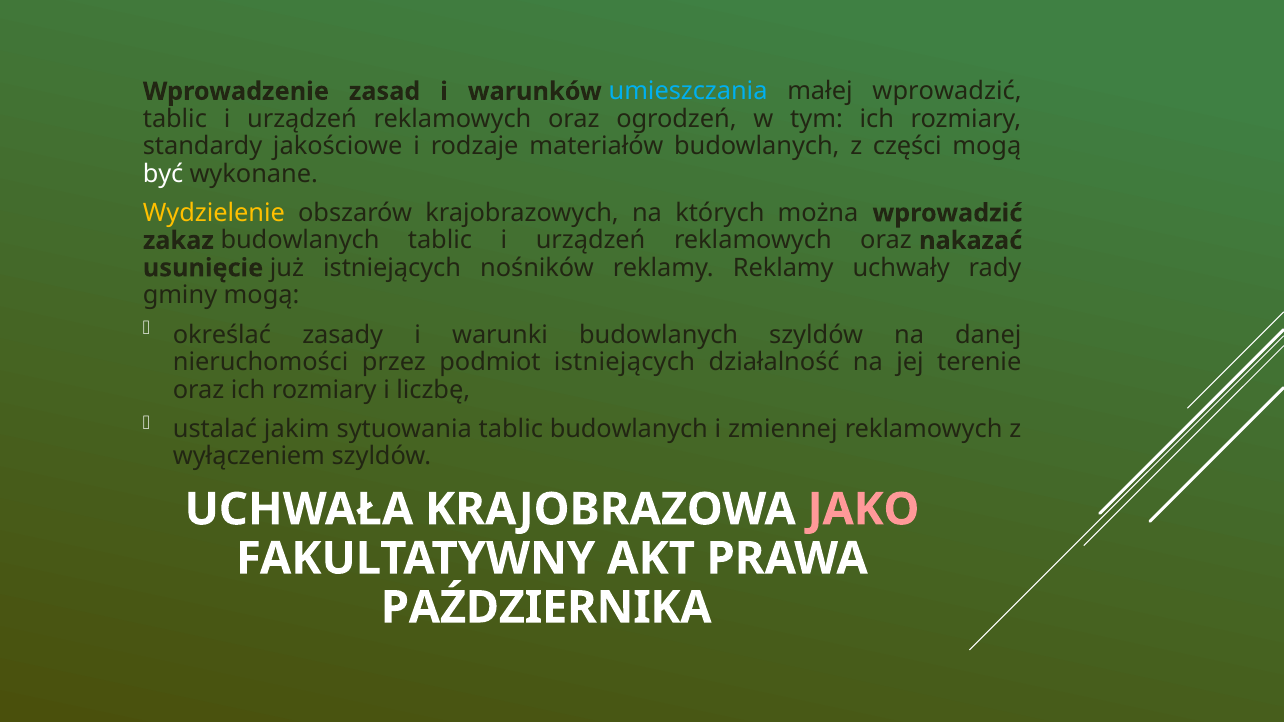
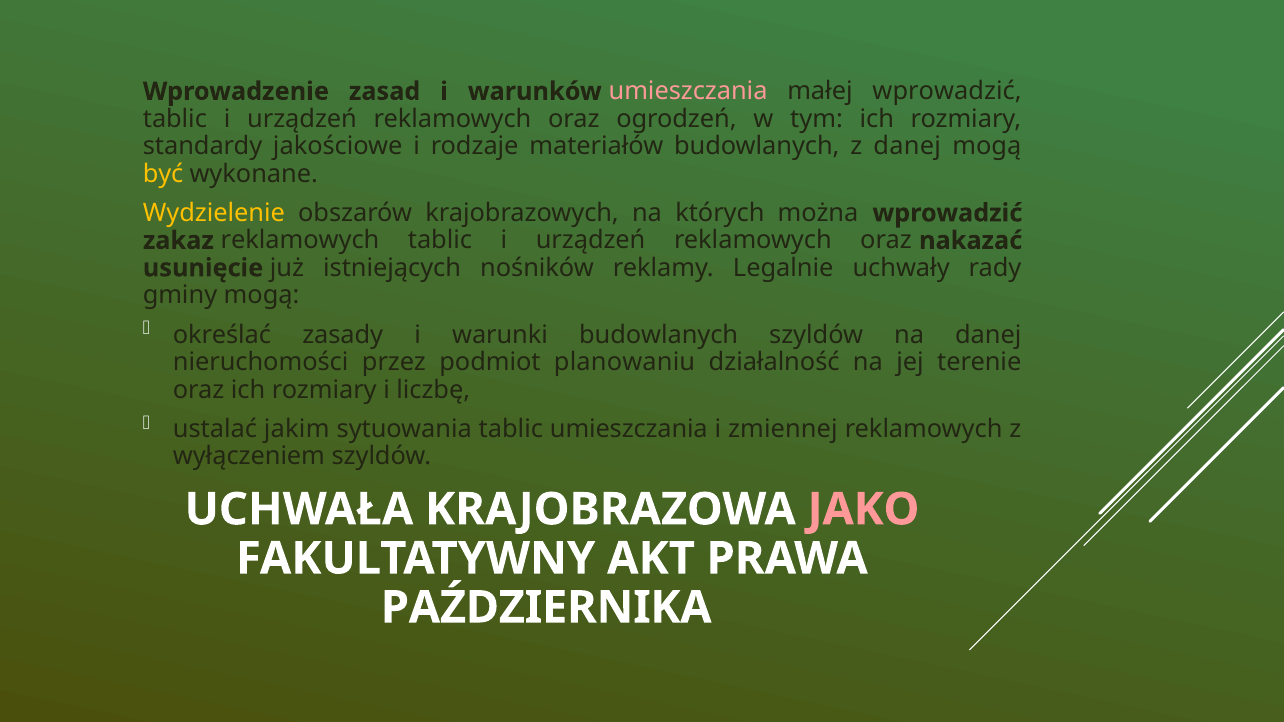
umieszczania colour: light blue -> pink (688, 91)
z części: części -> danej (907, 146)
być colour: white -> yellow (163, 174)
zakaz budowlanych: budowlanych -> reklamowych (300, 241)
reklamy Reklamy: Reklamy -> Legalnie (783, 268)
podmiot istniejących: istniejących -> planowaniu (625, 362)
tablic budowlanych: budowlanych -> umieszczania (629, 429)
